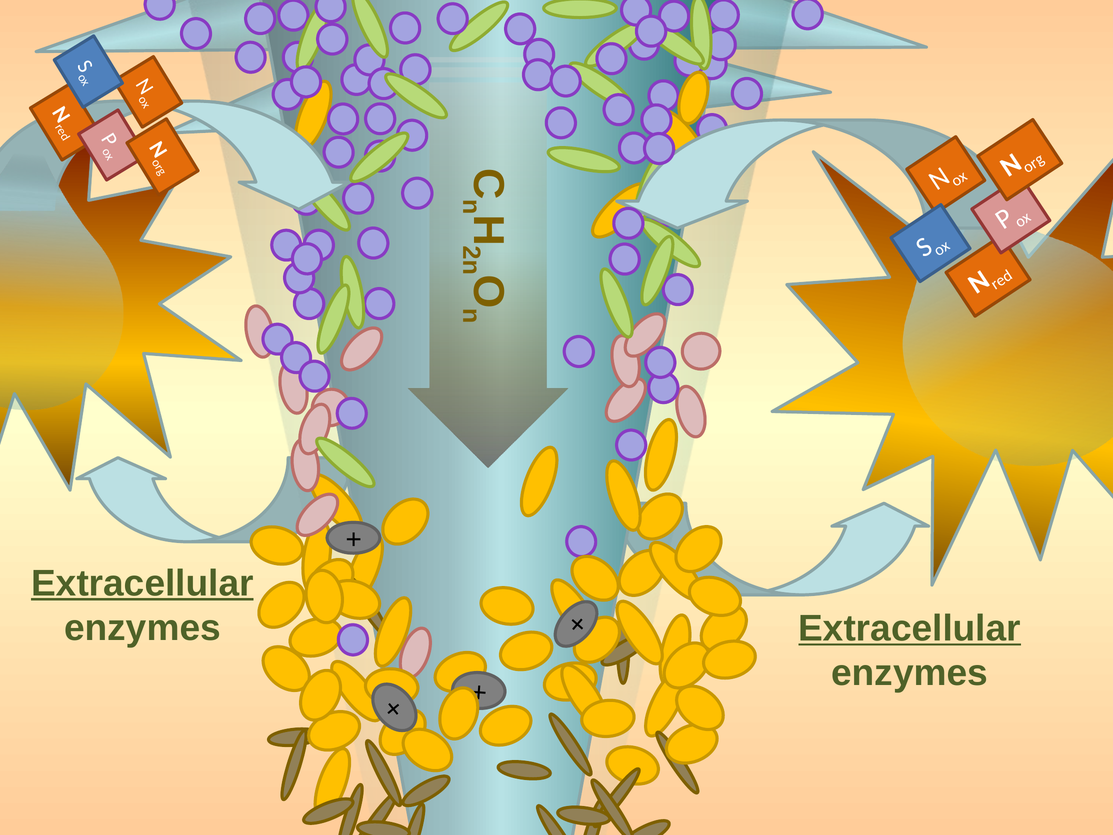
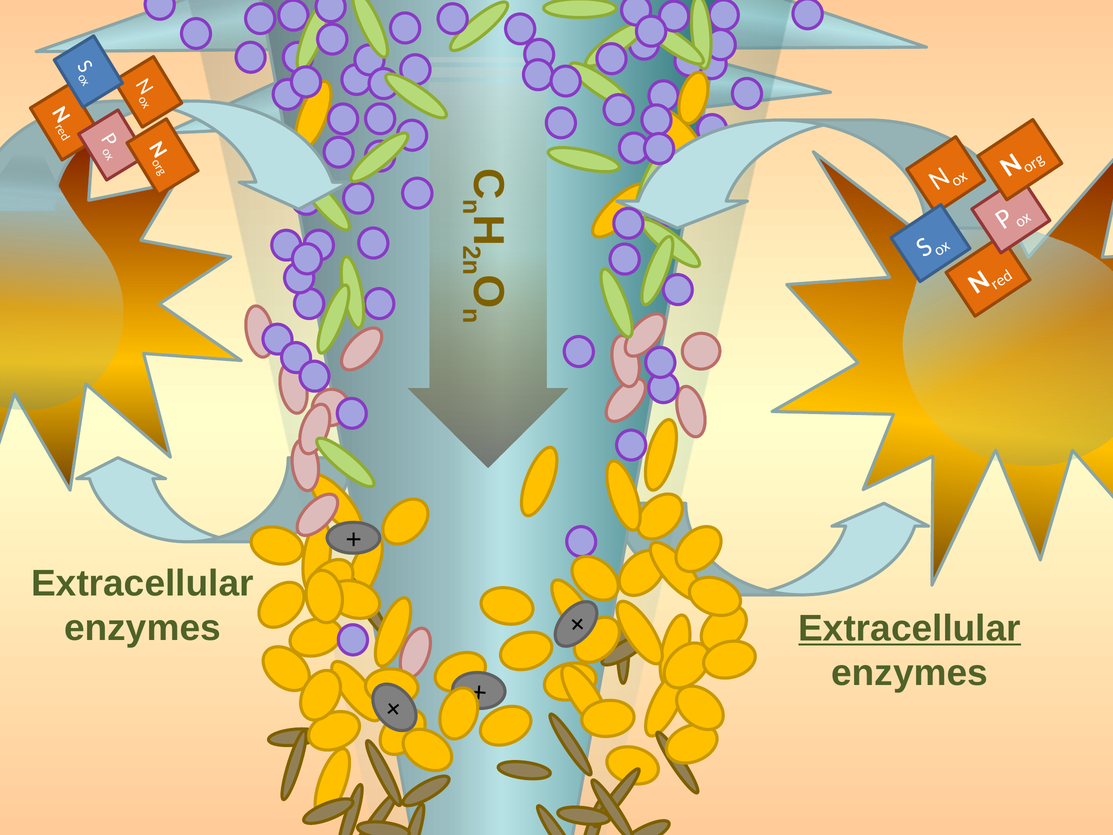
Extracellular underline: present -> none (142, 583)
